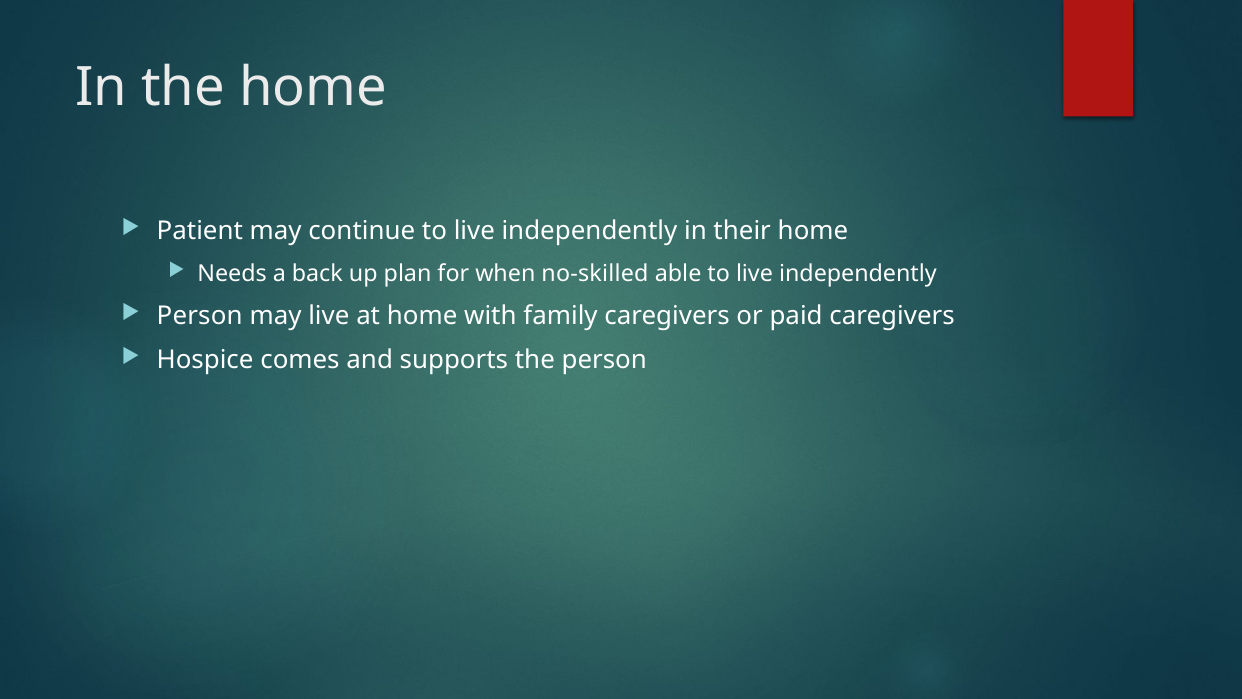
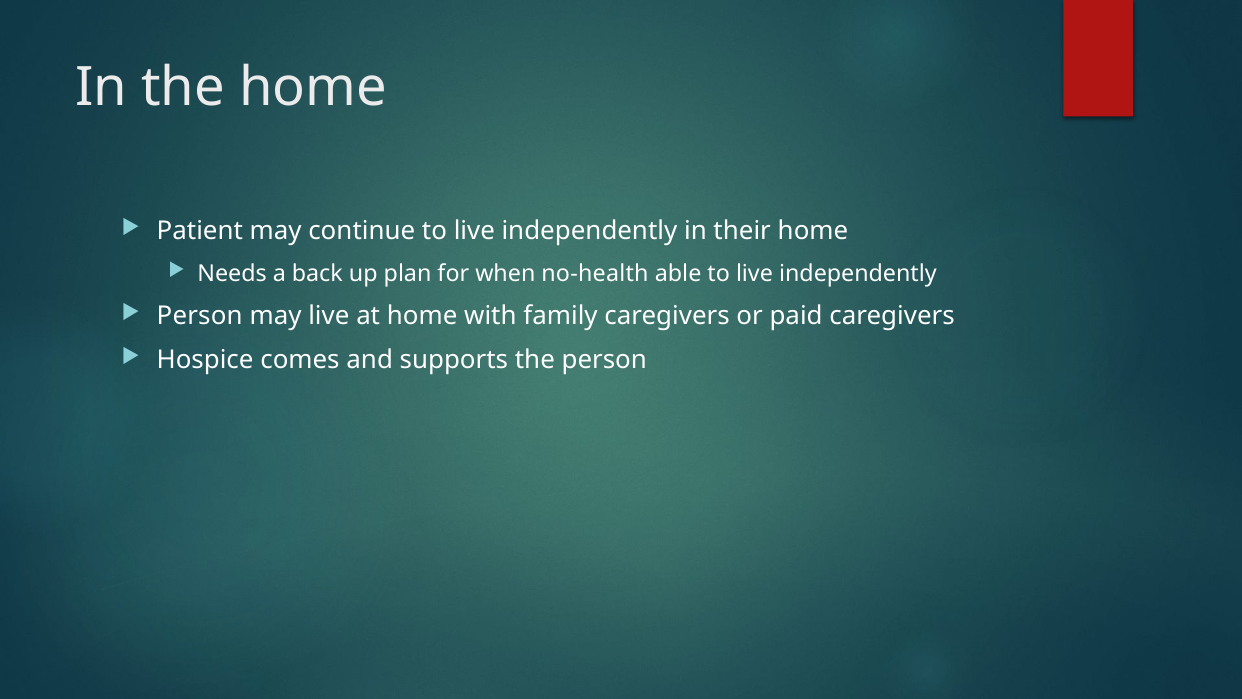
no-skilled: no-skilled -> no-health (595, 273)
